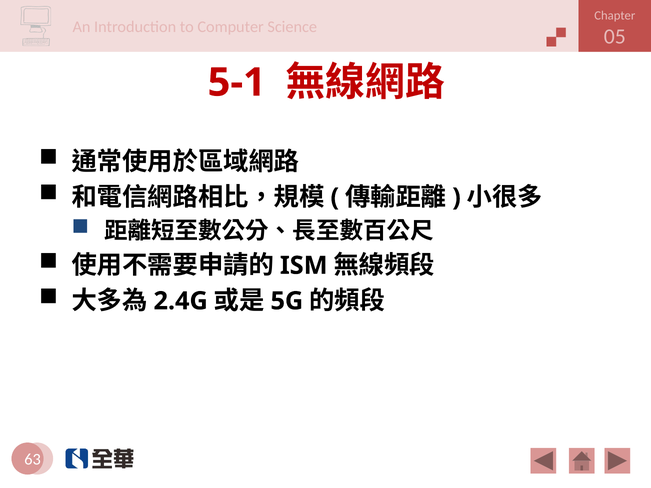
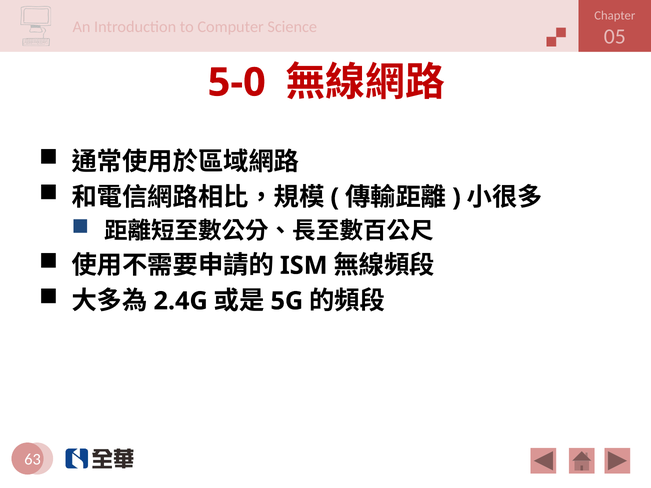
5-1: 5-1 -> 5-0 (237, 83)
